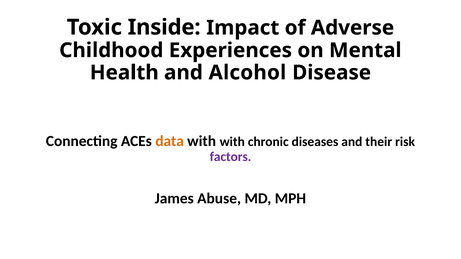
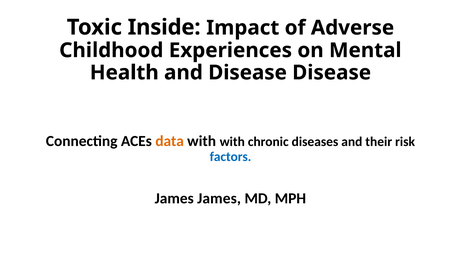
and Alcohol: Alcohol -> Disease (248, 73)
factors colour: purple -> blue (231, 157)
James Abuse: Abuse -> James (219, 199)
